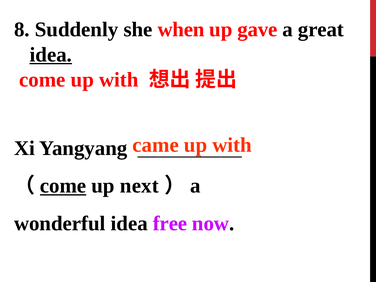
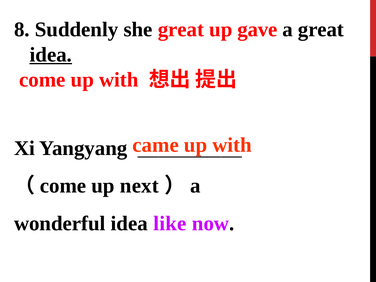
she when: when -> great (181, 30)
come underline: present -> none (63, 186)
free: free -> like (170, 223)
